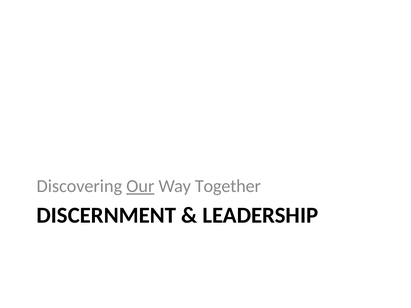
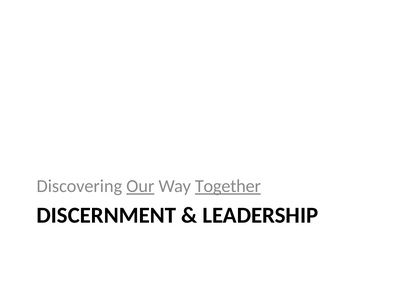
Together underline: none -> present (228, 186)
